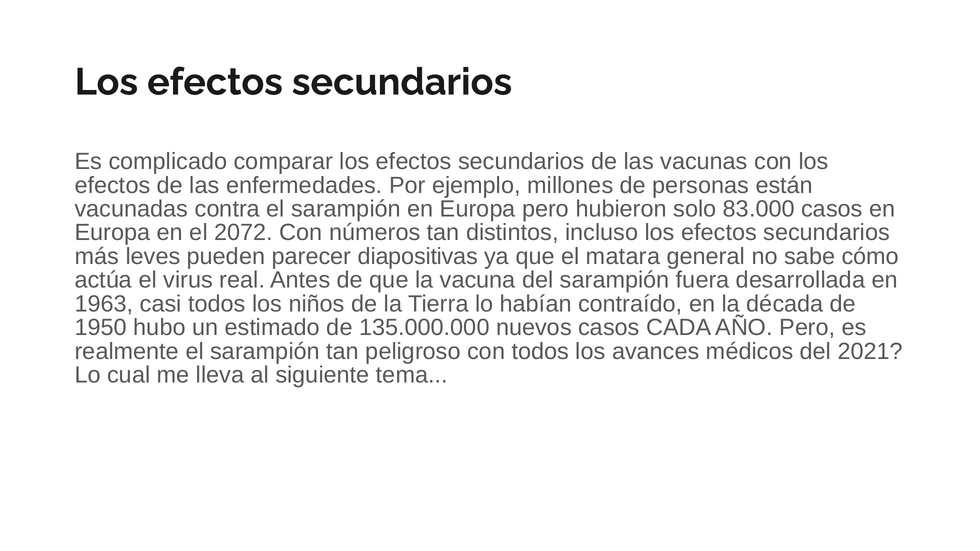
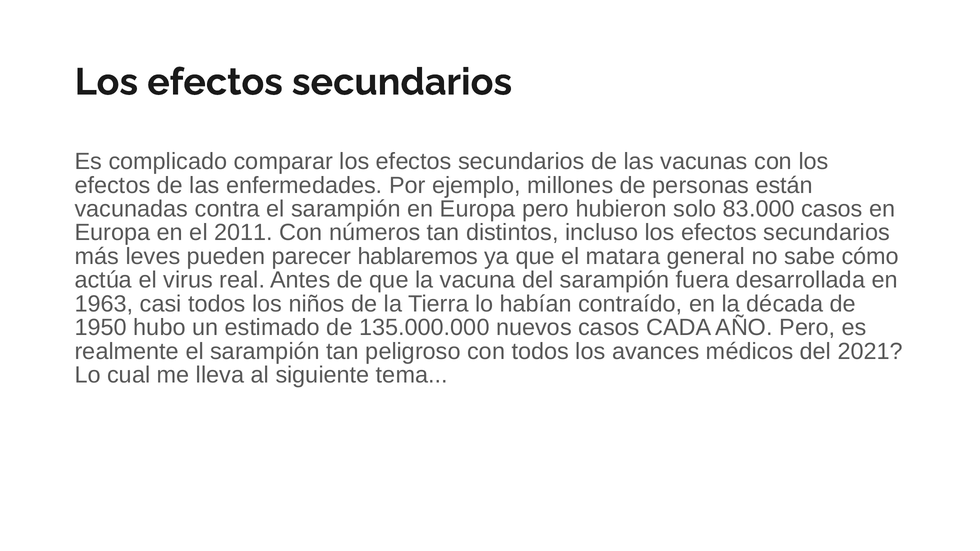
2072: 2072 -> 2011 (244, 233)
diapositivas: diapositivas -> hablaremos (418, 257)
